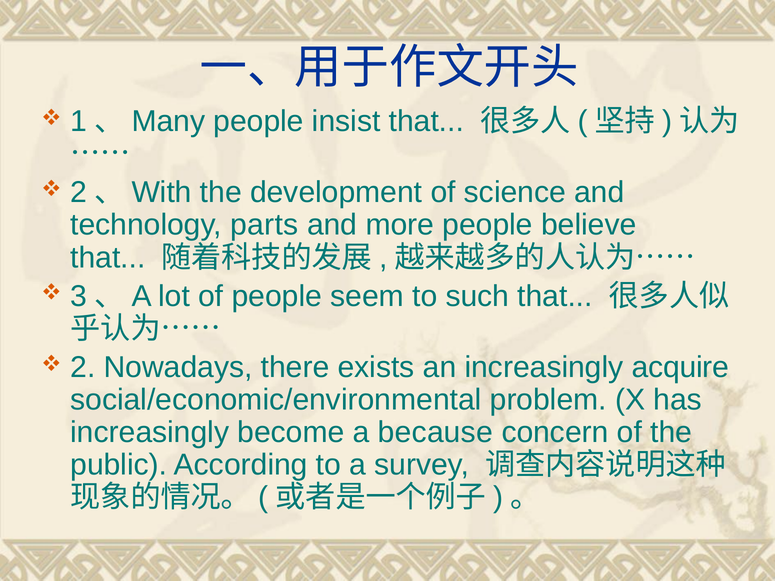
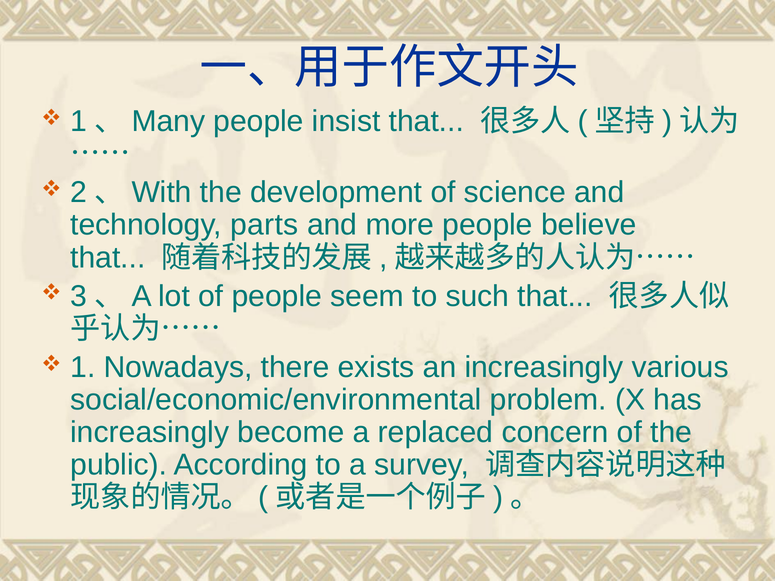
2: 2 -> 1 (83, 367)
acquire: acquire -> various (680, 367)
because: because -> replaced (436, 433)
